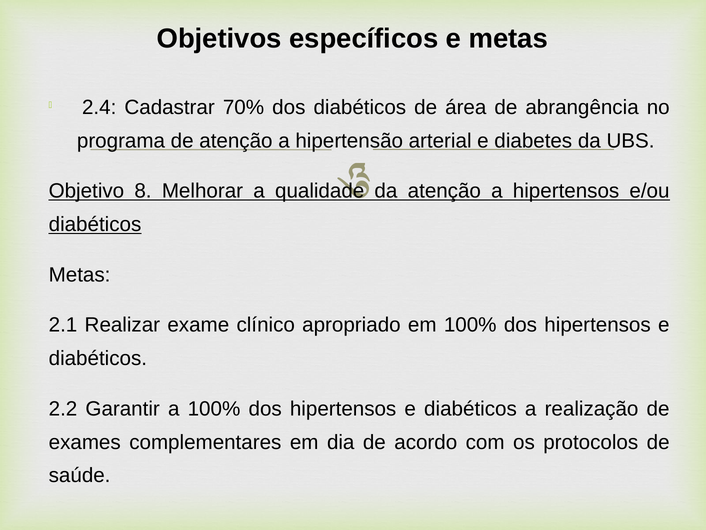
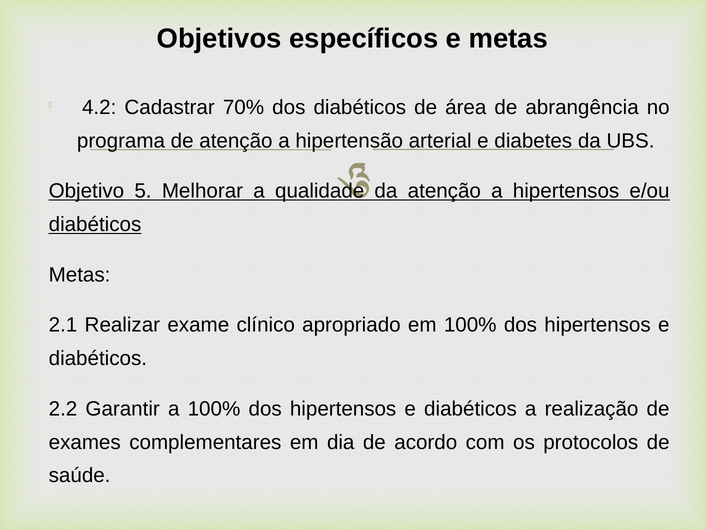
2.4: 2.4 -> 4.2 (99, 107)
8: 8 -> 5 (143, 191)
